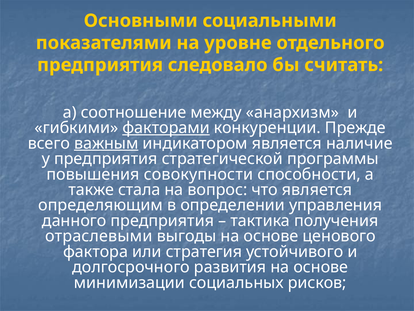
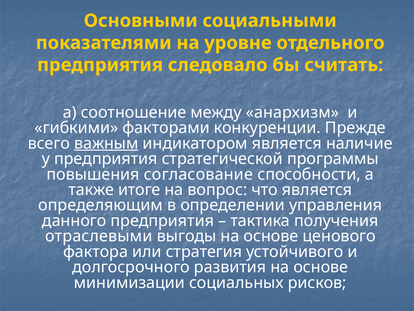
факторами underline: present -> none (166, 128)
совокупности: совокупности -> согласование (198, 174)
стала: стала -> итоге (139, 190)
